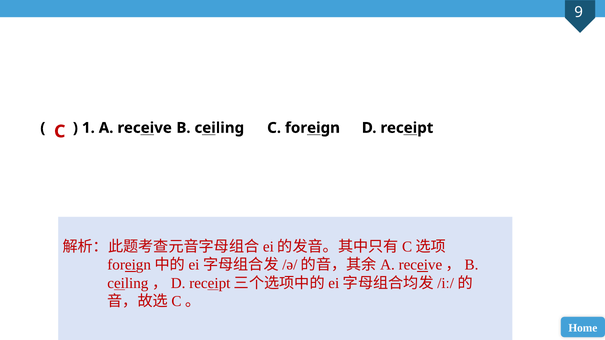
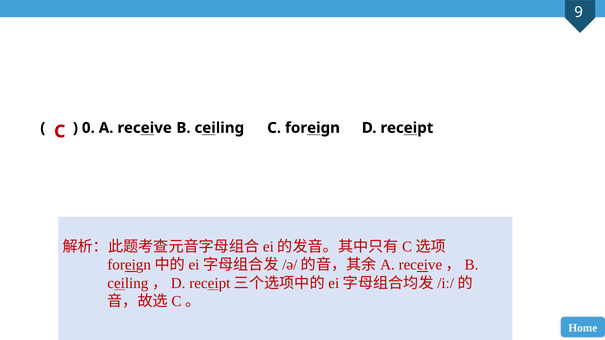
1: 1 -> 0 (88, 128)
